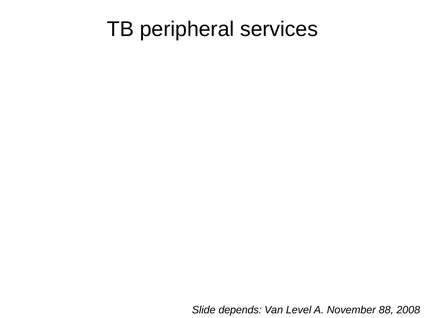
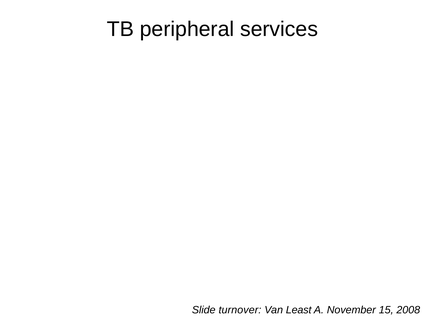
depends: depends -> turnover (240, 311)
Van Level: Level -> Least (299, 311)
88: 88 -> 15 (386, 311)
